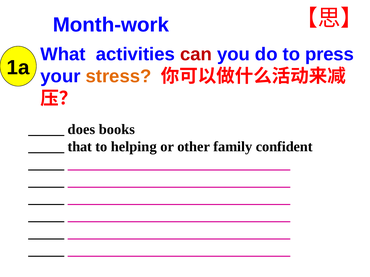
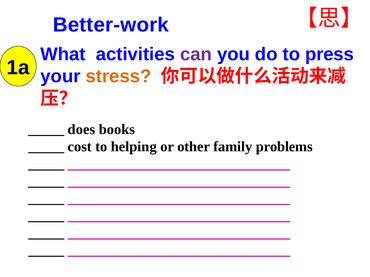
Month-work: Month-work -> Better-work (111, 25)
can colour: red -> purple (196, 54)
that: that -> cost (80, 147)
confident: confident -> problems (284, 147)
